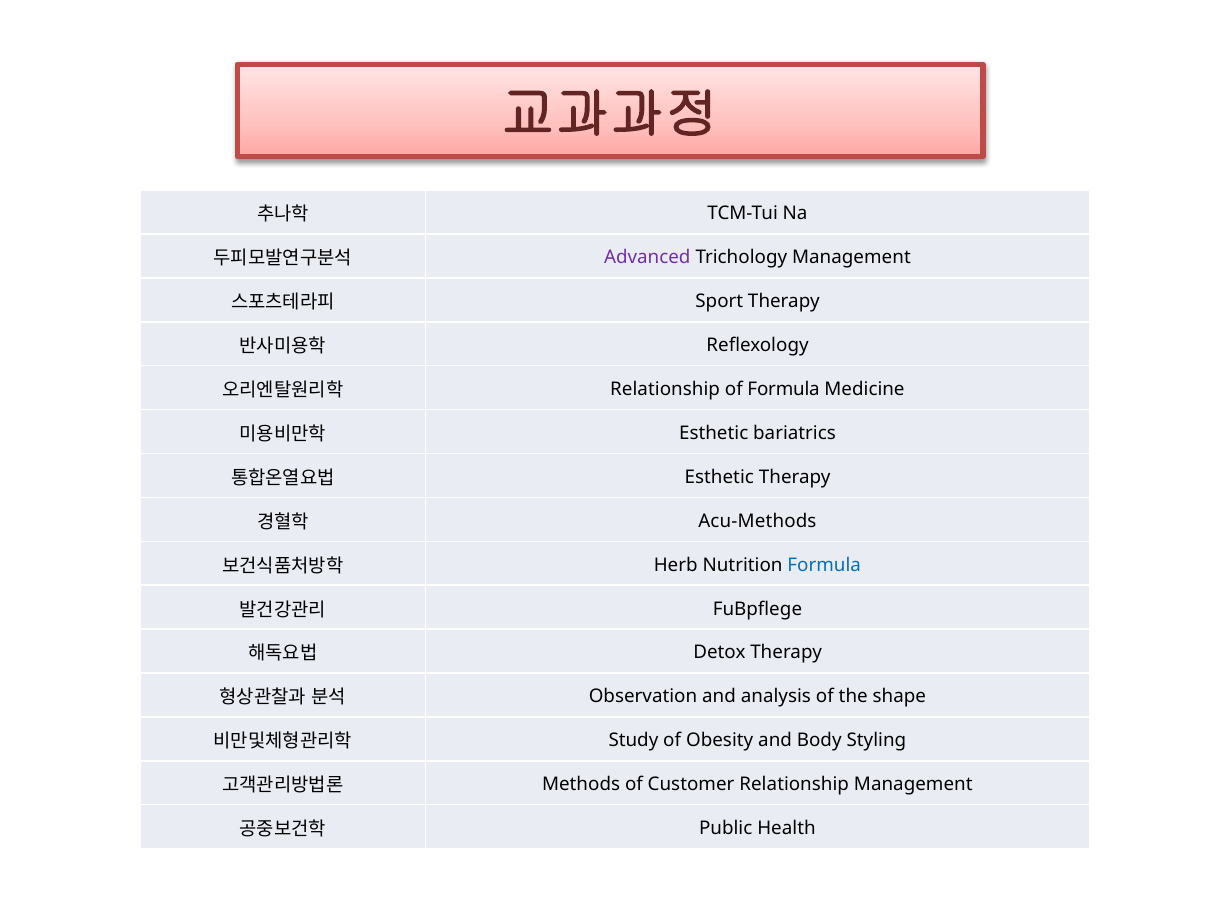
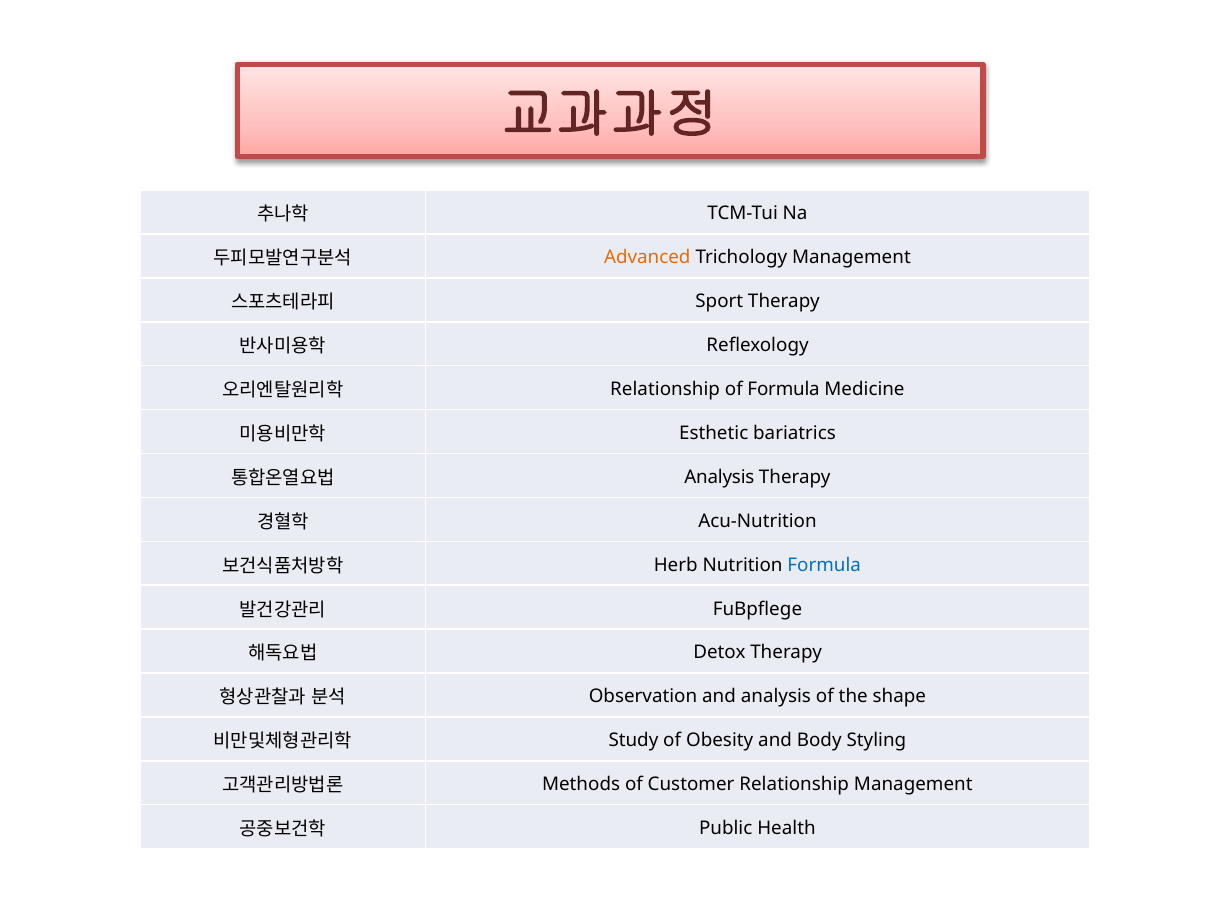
Advanced colour: purple -> orange (647, 258)
Esthetic: Esthetic -> Analysis (719, 477)
Acu-Methods: Acu-Methods -> Acu-Nutrition (758, 521)
